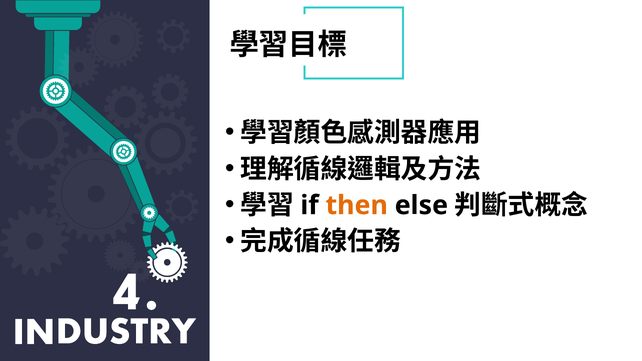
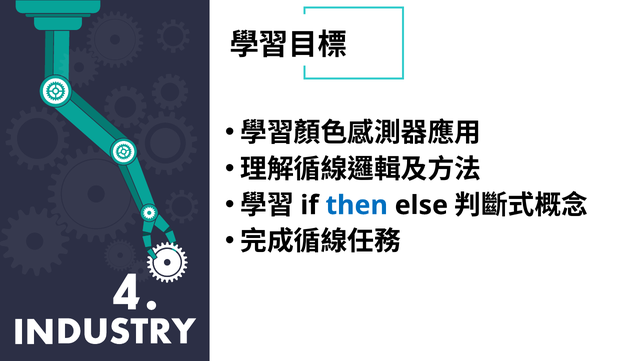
then colour: orange -> blue (357, 205)
